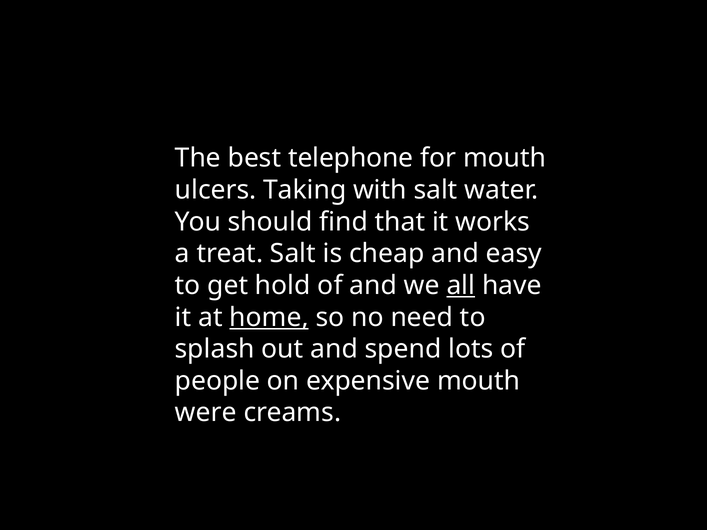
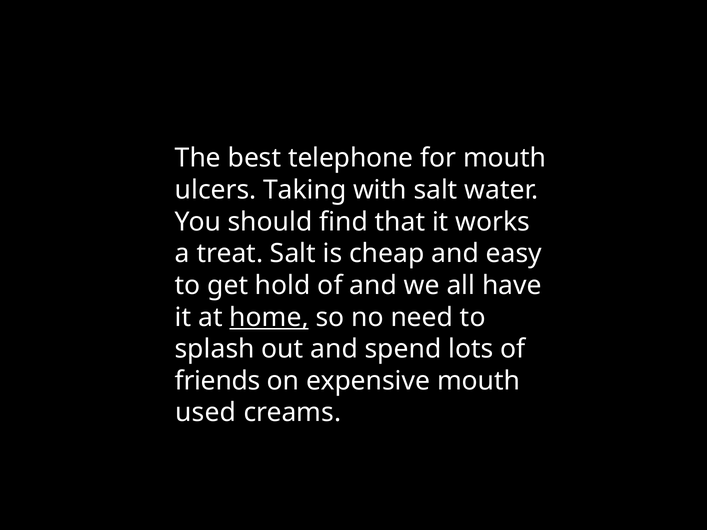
all underline: present -> none (461, 286)
people: people -> friends (218, 381)
were: were -> used (206, 413)
